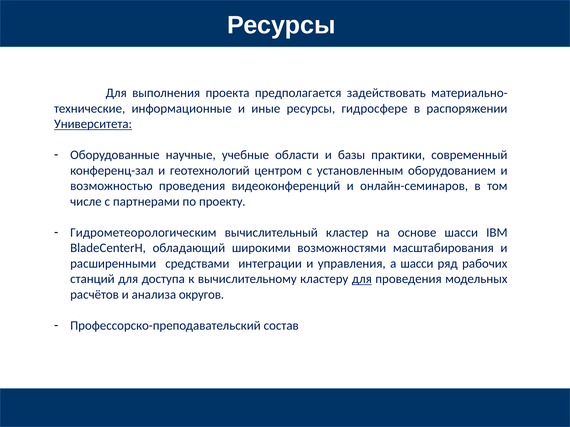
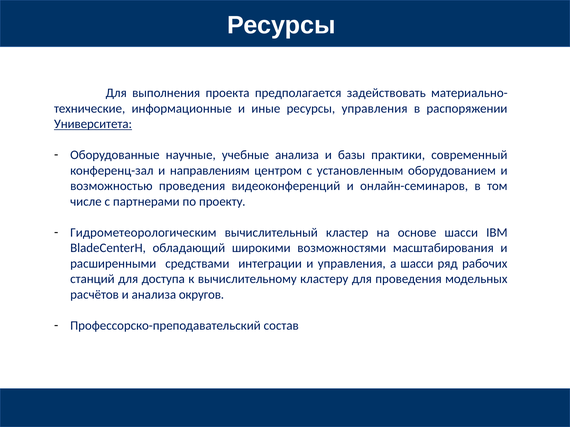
ресурсы гидросфере: гидросфере -> управления (375, 109)
учебные области: области -> анализа (297, 155)
геотехнологий: геотехнологий -> направлениям (210, 171)
для underline: present -> none (362, 279)
